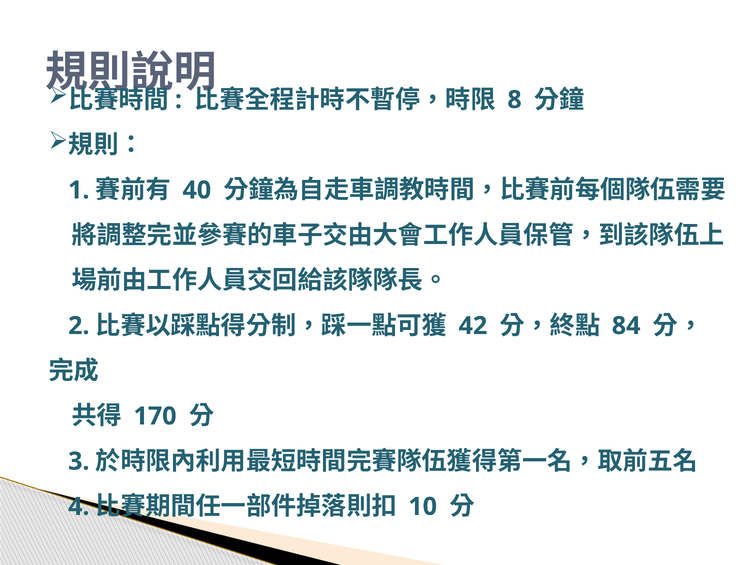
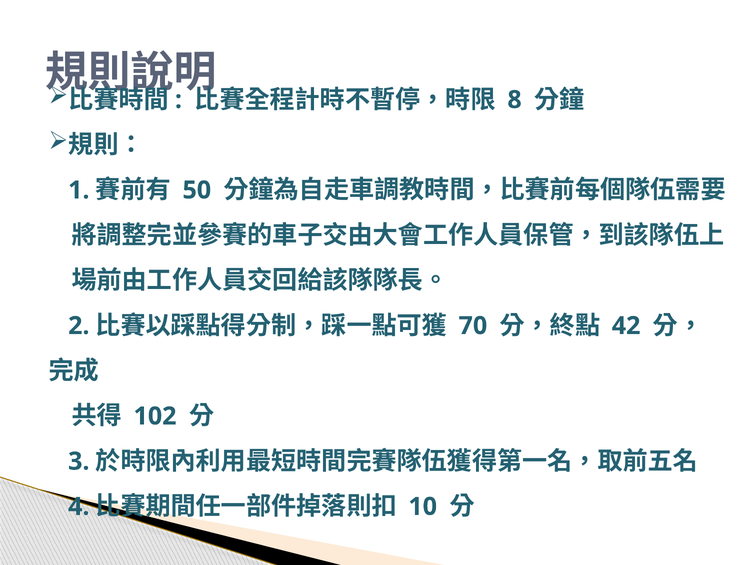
40: 40 -> 50 (197, 190)
42: 42 -> 70 (473, 326)
84: 84 -> 42 (626, 326)
170: 170 -> 102 (155, 416)
